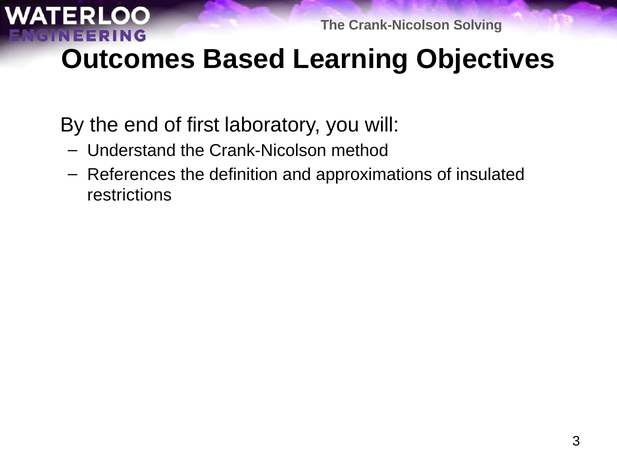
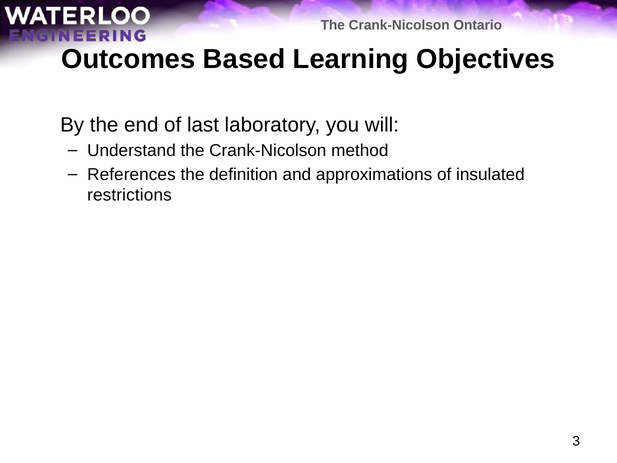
Solving: Solving -> Ontario (478, 25)
first: first -> last (203, 125)
